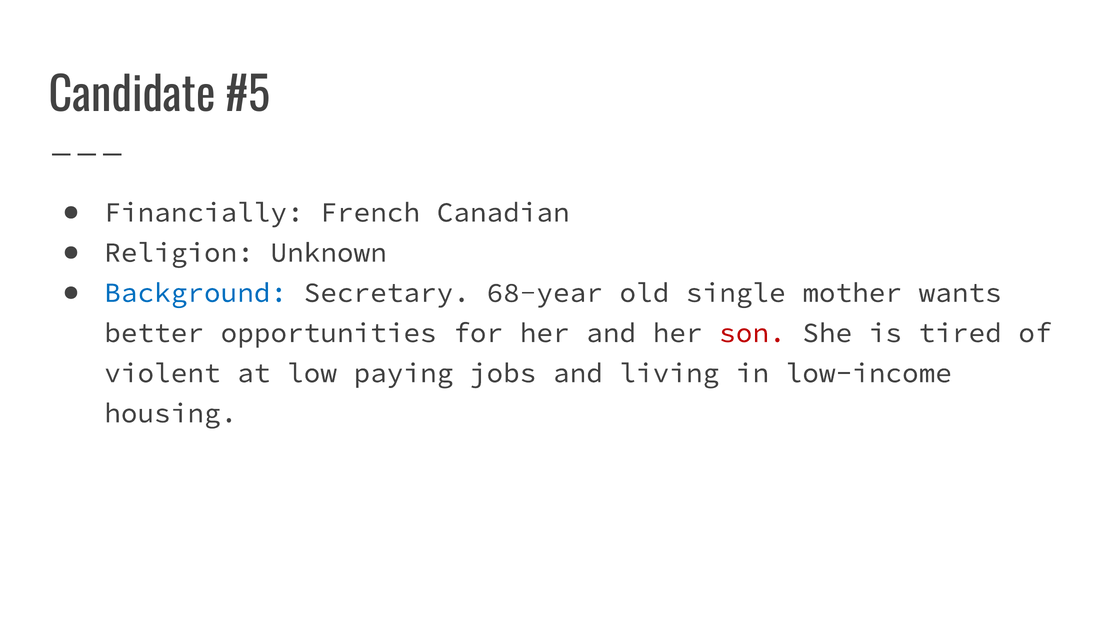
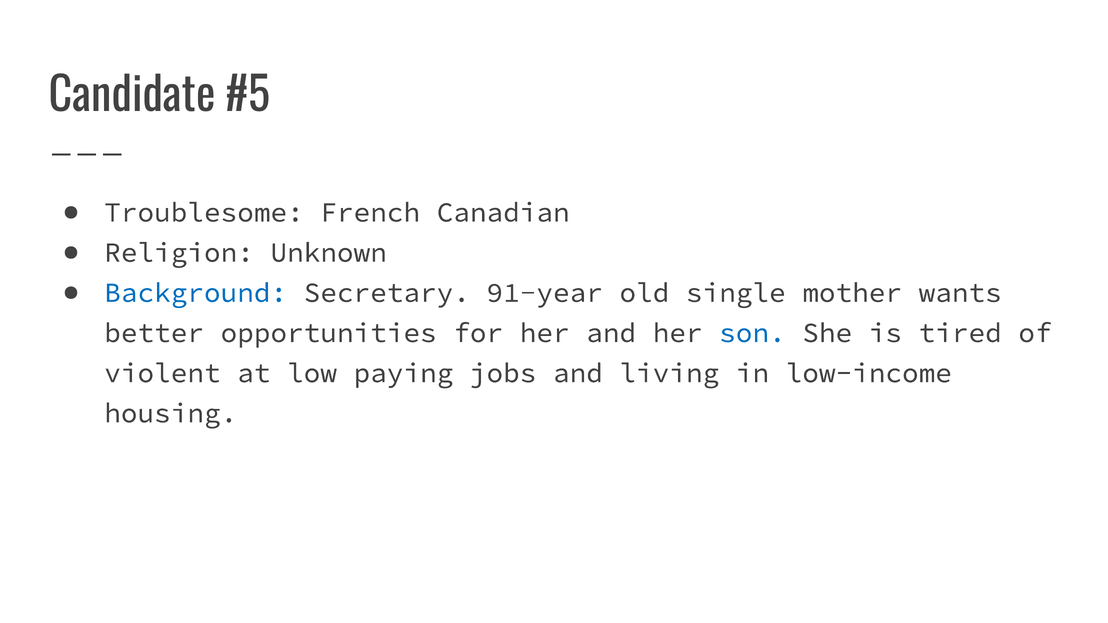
Financially: Financially -> Troublesome (204, 213)
68-year: 68-year -> 91-year (545, 293)
son colour: red -> blue (752, 333)
